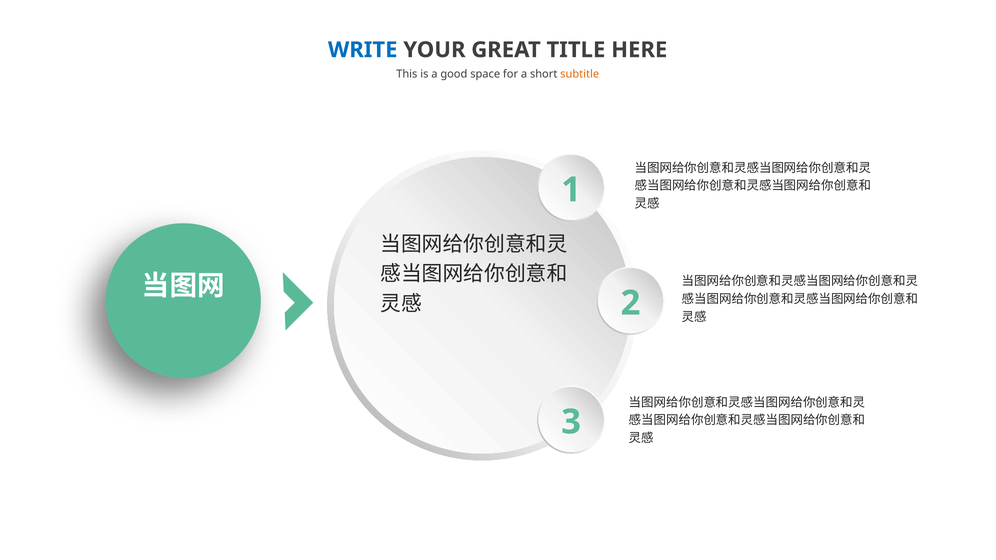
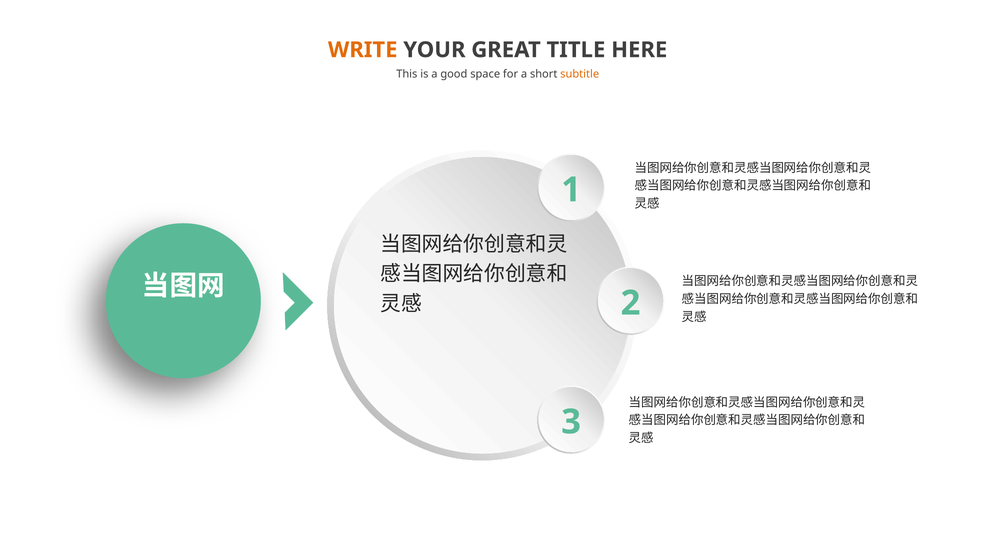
WRITE colour: blue -> orange (363, 50)
